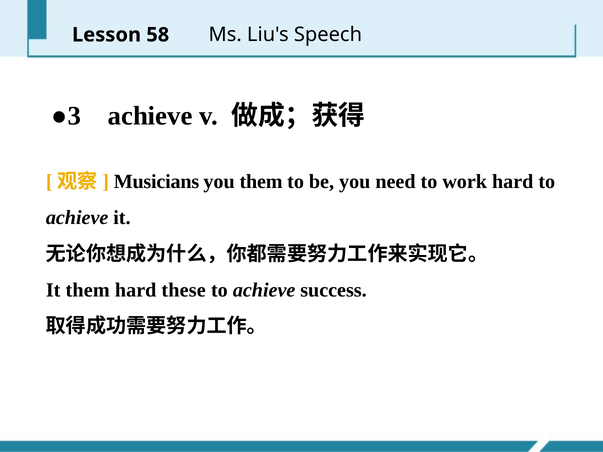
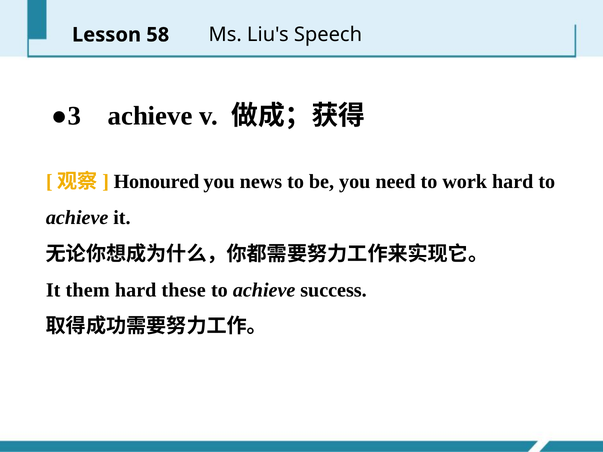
Musicians: Musicians -> Honoured (156, 182)
you them: them -> news (261, 182)
